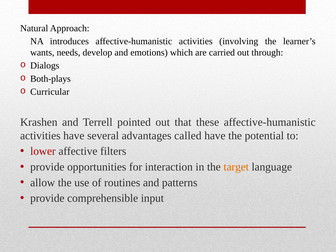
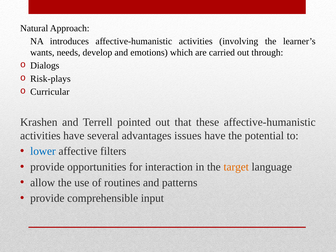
Both-plays: Both-plays -> Risk-plays (50, 79)
called: called -> issues (188, 136)
lower colour: red -> blue (43, 151)
